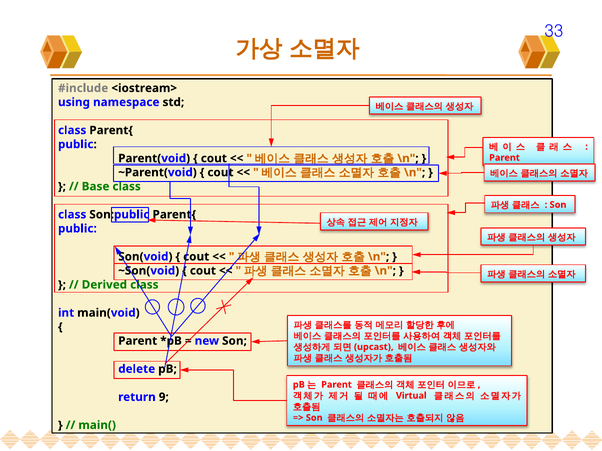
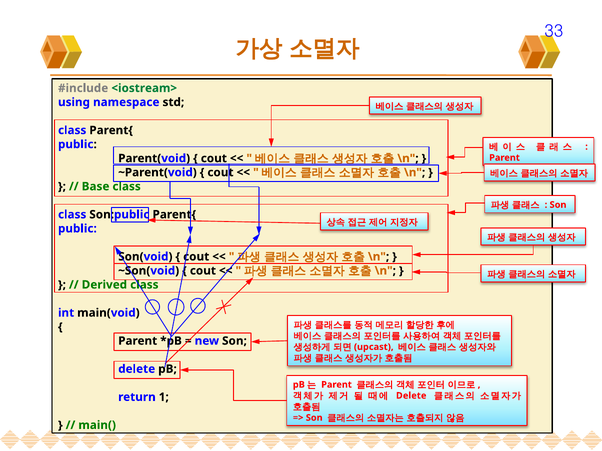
<iostream> colour: black -> green (144, 88)
Virtual: Virtual -> Delete (411, 396)
9: 9 -> 1 (164, 397)
